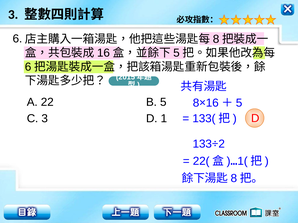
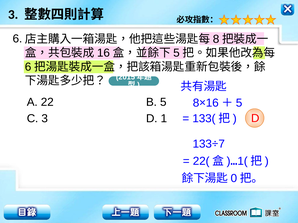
2: 2 -> 7 (222, 144)
8: 8 -> 0 (234, 179)
